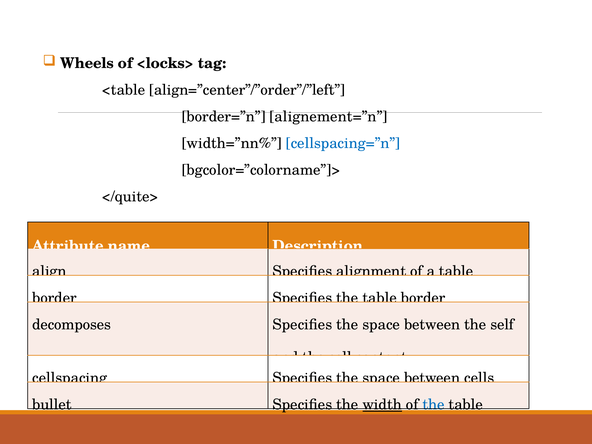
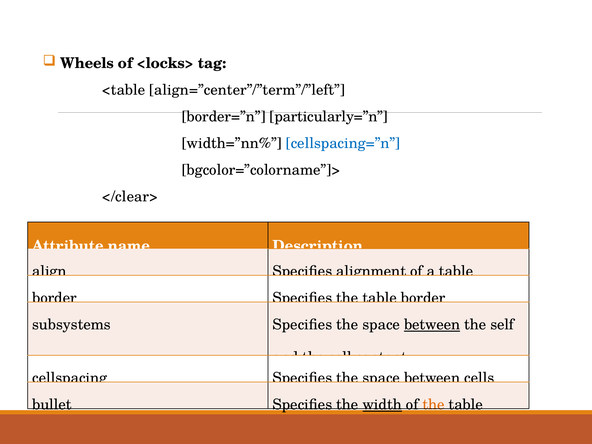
align=”center”/”order”/”left: align=”center”/”order”/”left -> align=”center”/”term”/”left (247, 90)
alignement=”n: alignement=”n -> particularly=”n (329, 117)
</quite>: </quite> -> </clear> (130, 197)
decomposes: decomposes -> subsystems (71, 325)
between underline: none -> present (432, 325)
the colour: blue -> orange (433, 405)
